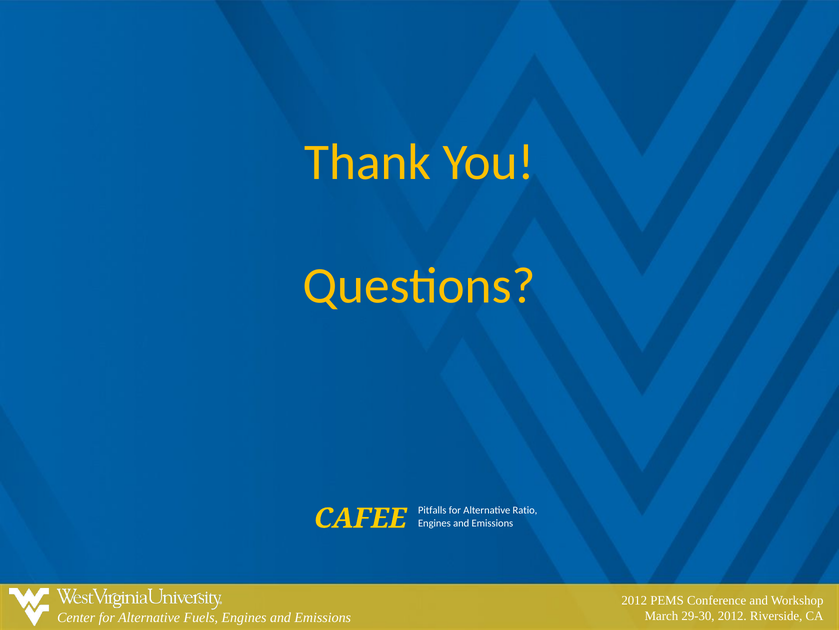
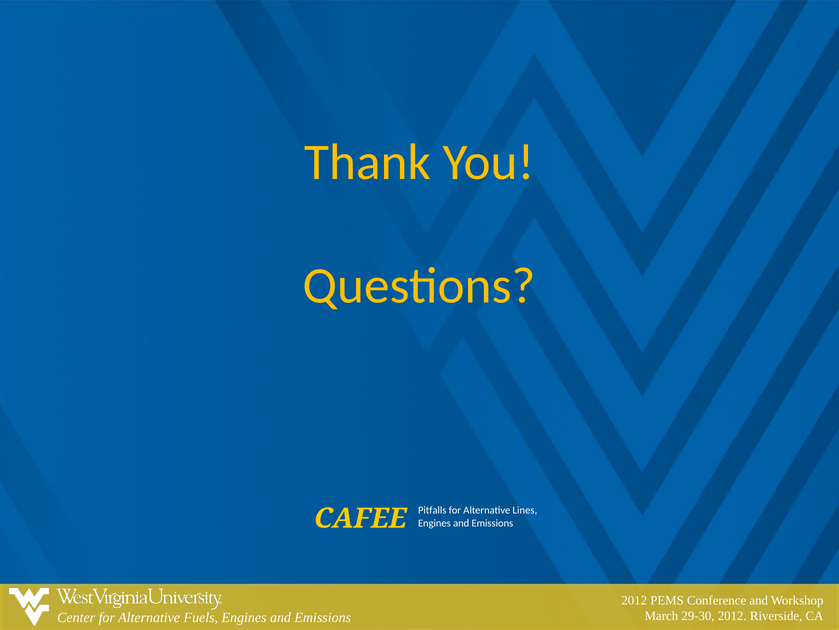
Ratio: Ratio -> Lines (525, 510)
